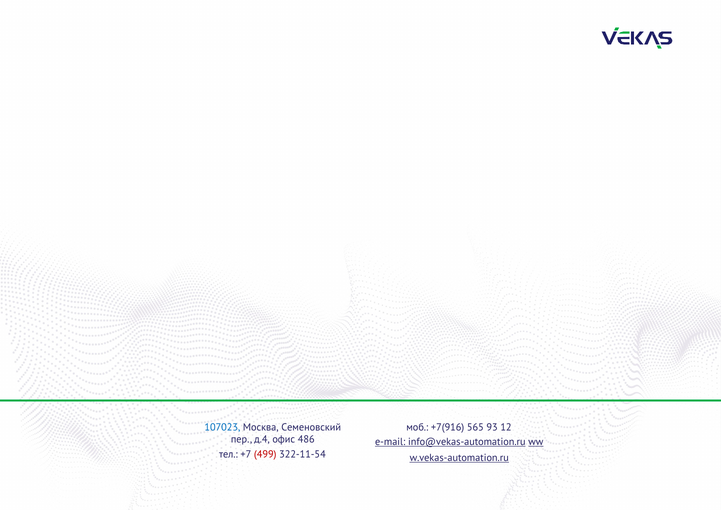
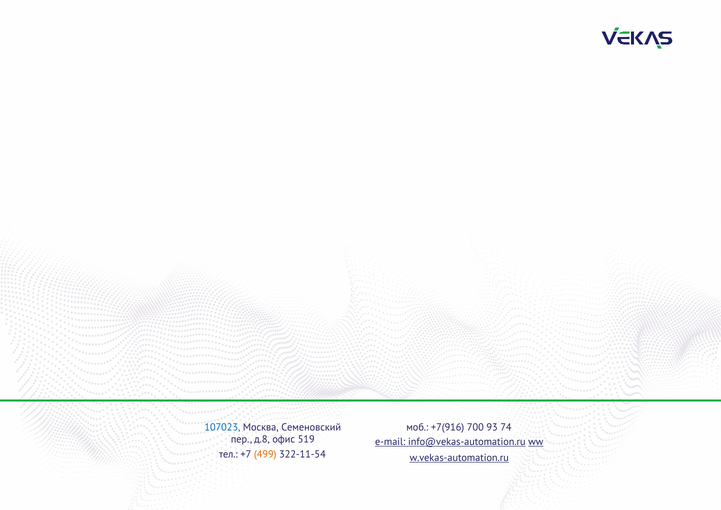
565: 565 -> 700 (475, 427)
12: 12 -> 74 (506, 427)
д.4: д.4 -> д.8 (262, 439)
486: 486 -> 519 (306, 439)
499 colour: red -> orange (265, 454)
